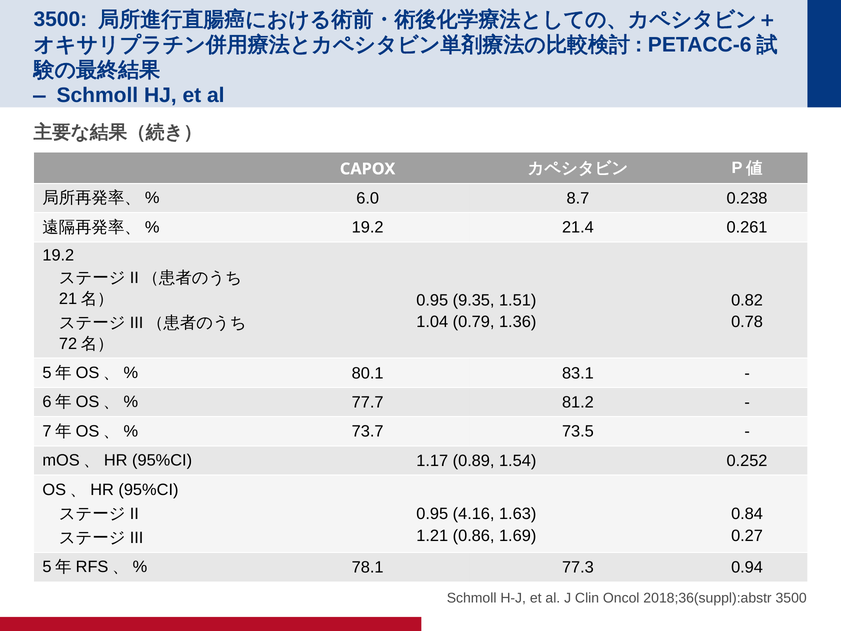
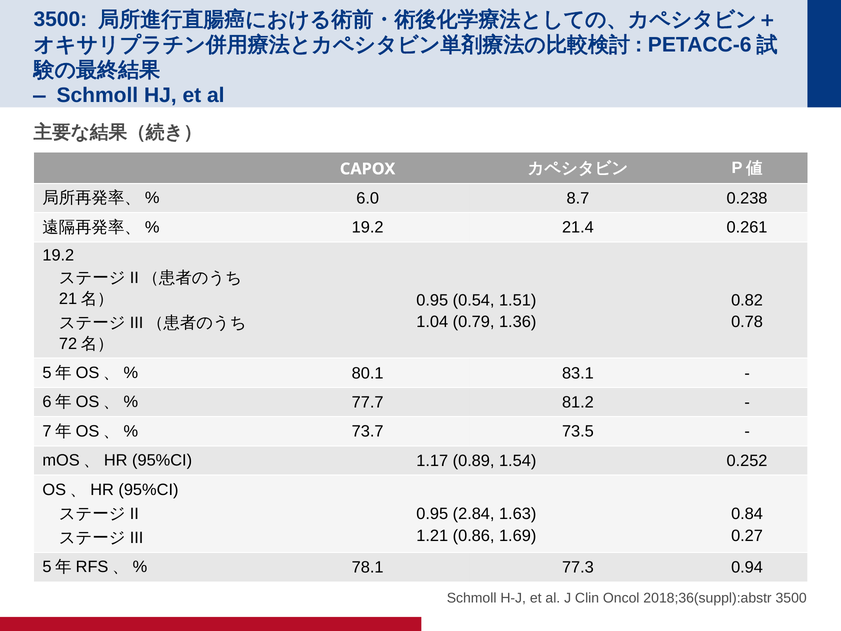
9.35: 9.35 -> 0.54 (474, 300)
4.16: 4.16 -> 2.84 (474, 514)
